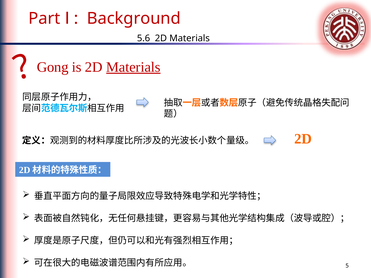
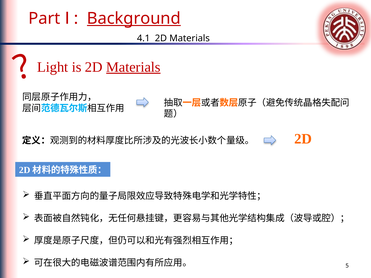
Background underline: none -> present (134, 18)
5.6: 5.6 -> 4.1 (144, 38)
Gong: Gong -> Light (53, 67)
